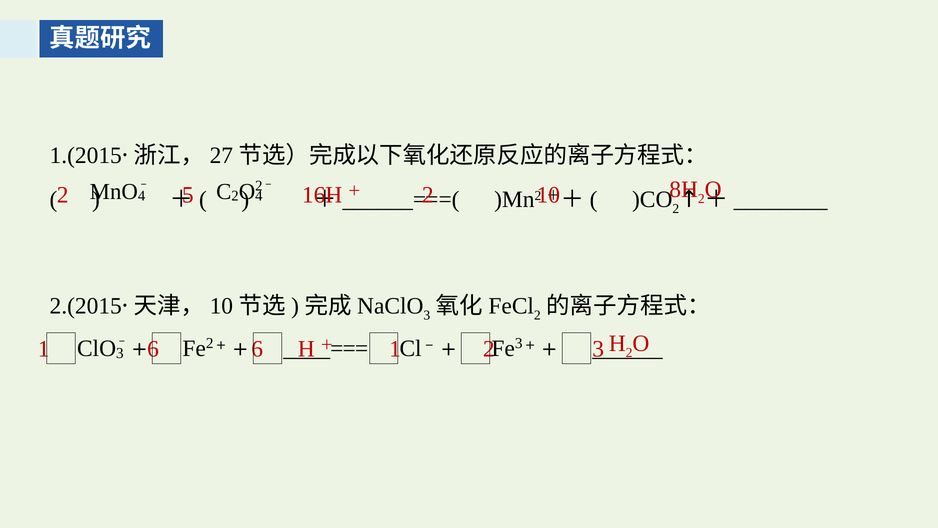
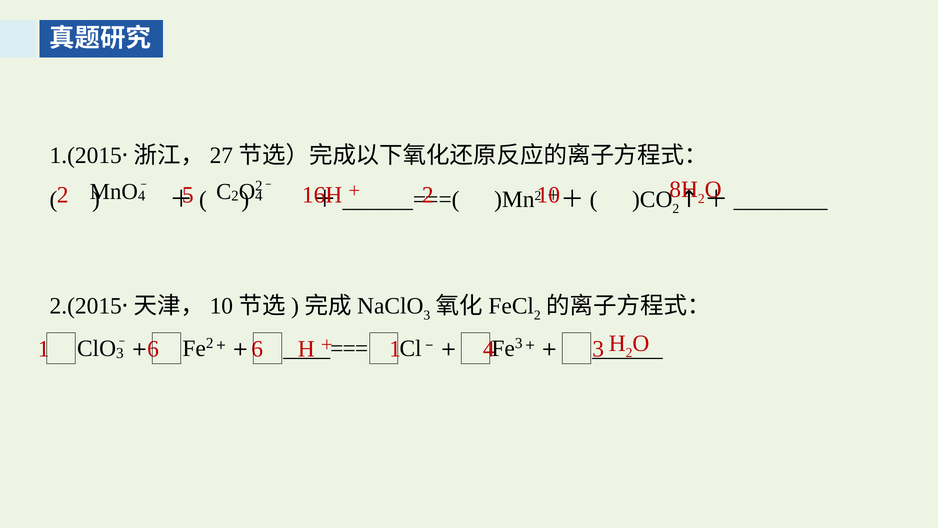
1 2: 2 -> 4 (489, 349)
